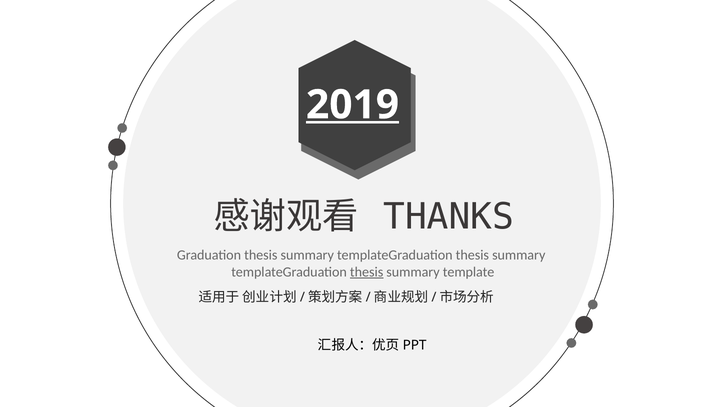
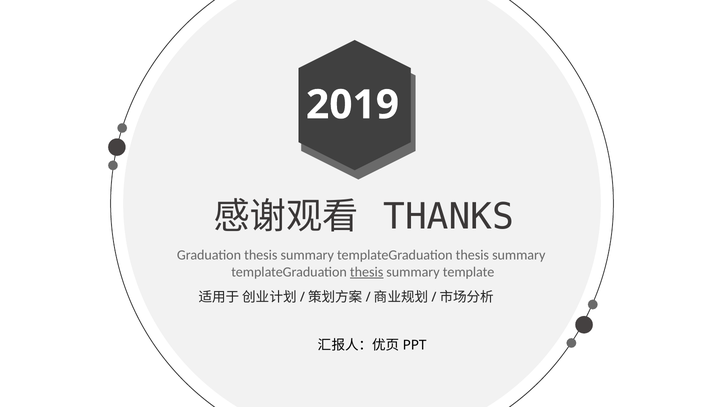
2019 underline: present -> none (353, 105)
